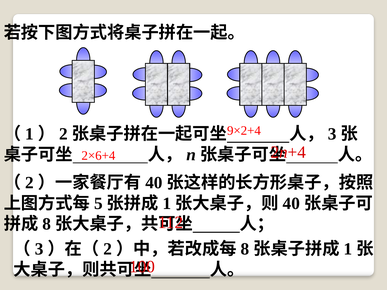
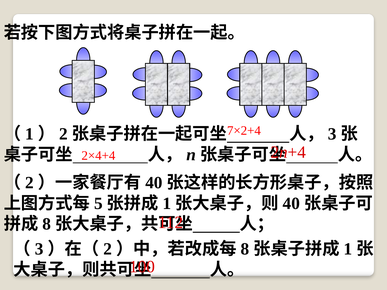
9×2+4: 9×2+4 -> 7×2+4 (244, 131)
2×6+4: 2×6+4 -> 2×4+4 (98, 156)
